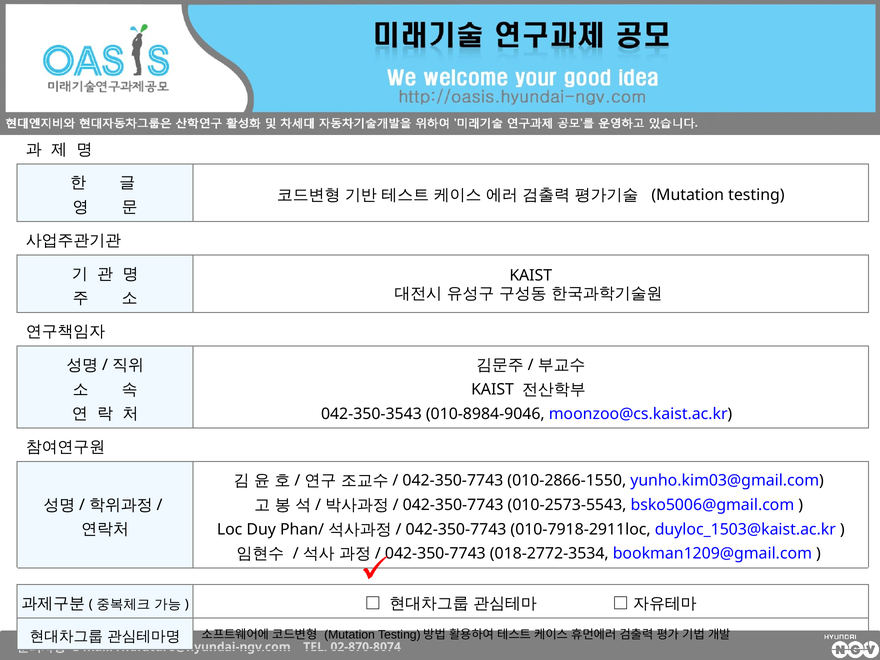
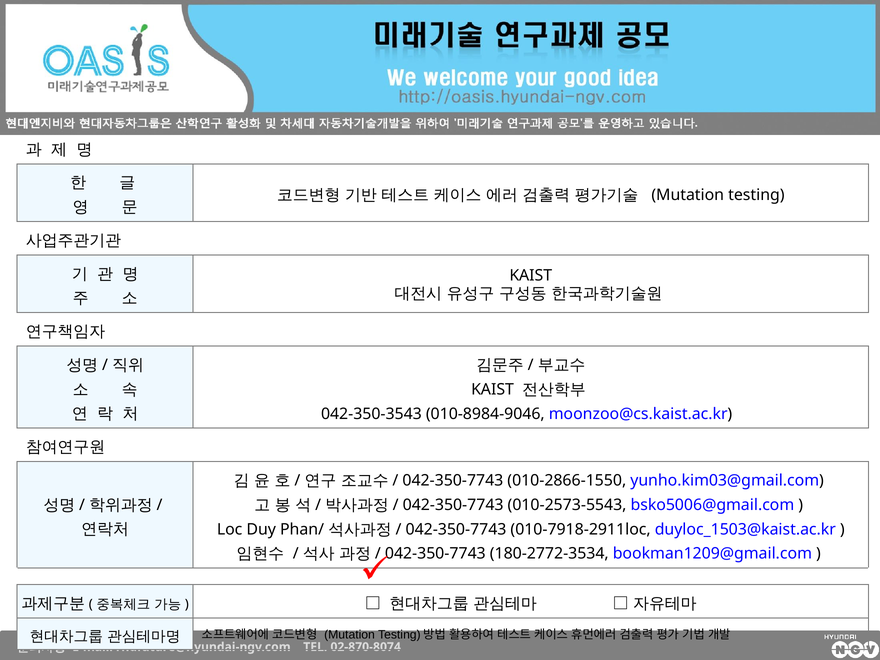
018-2772-3534: 018-2772-3534 -> 180-2772-3534 (549, 554)
